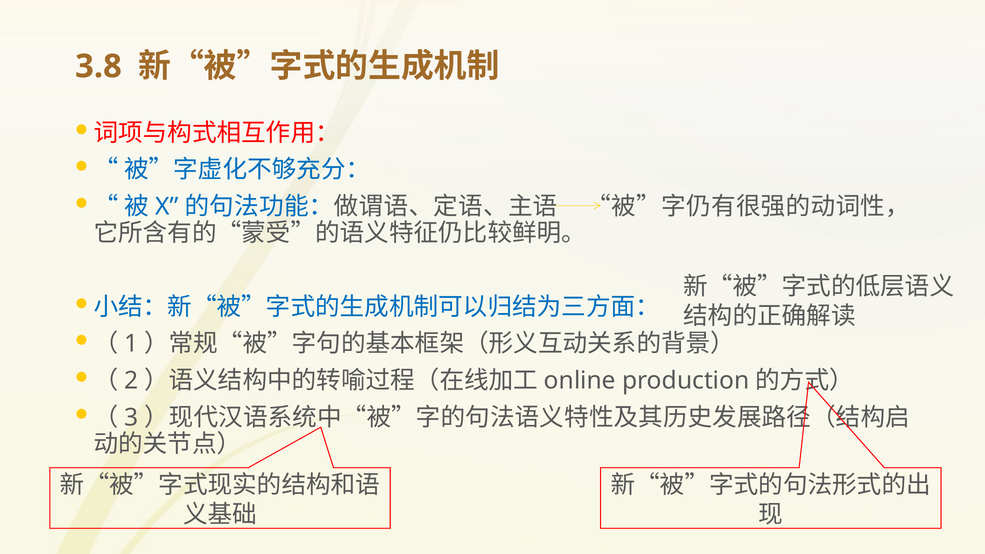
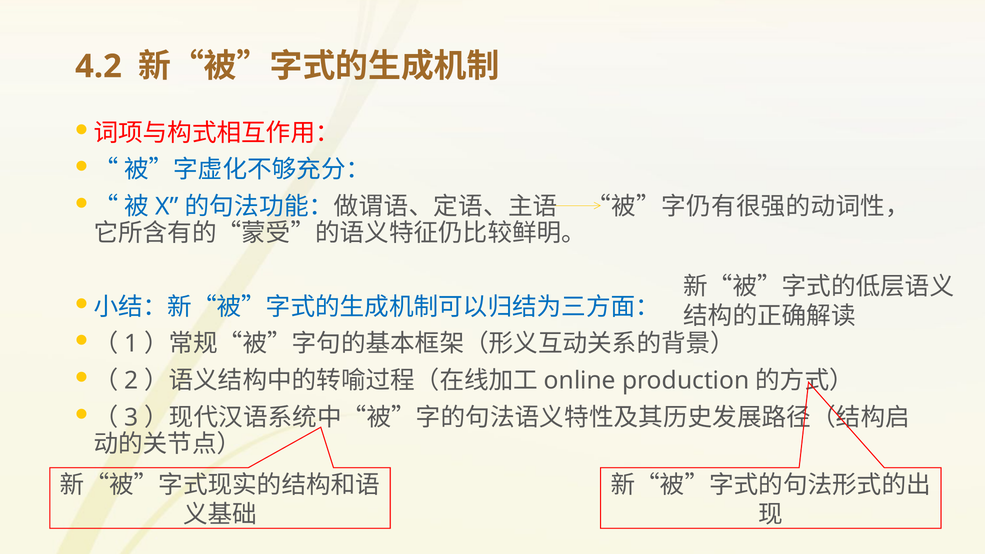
3.8: 3.8 -> 4.2 (98, 66)
